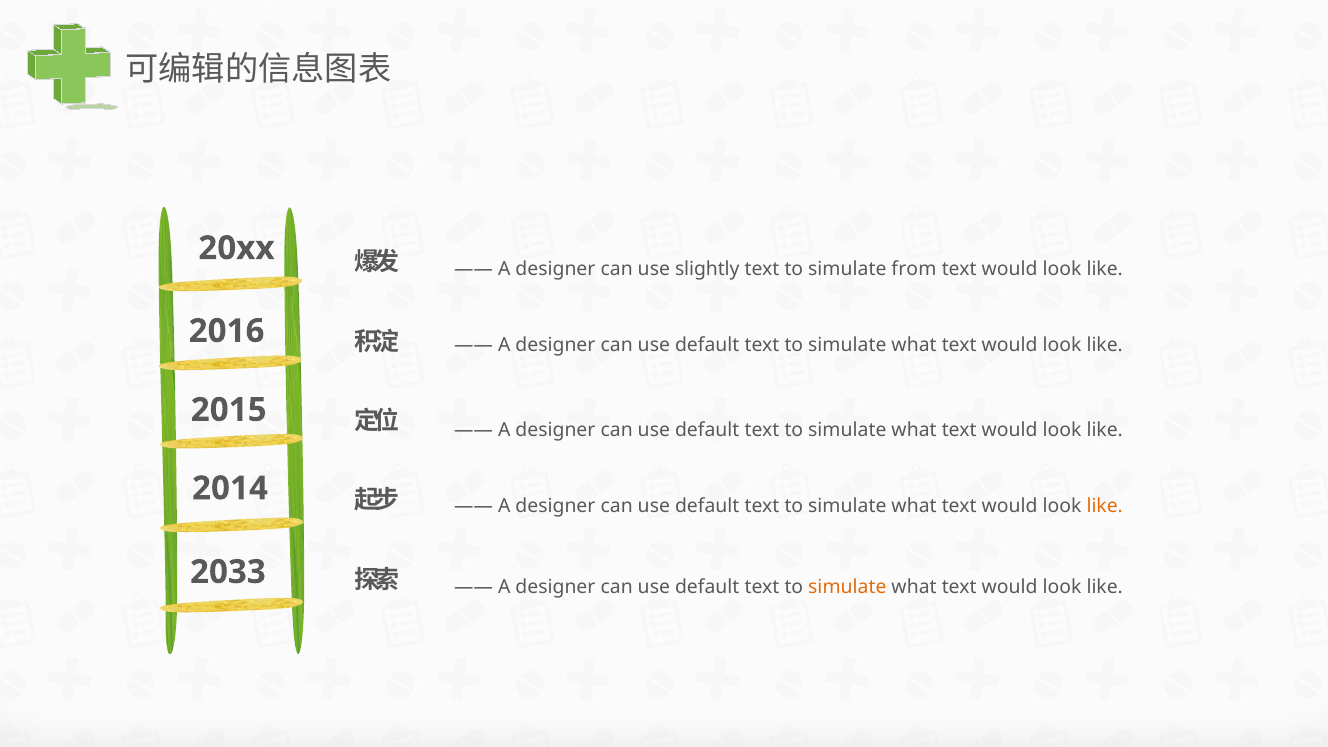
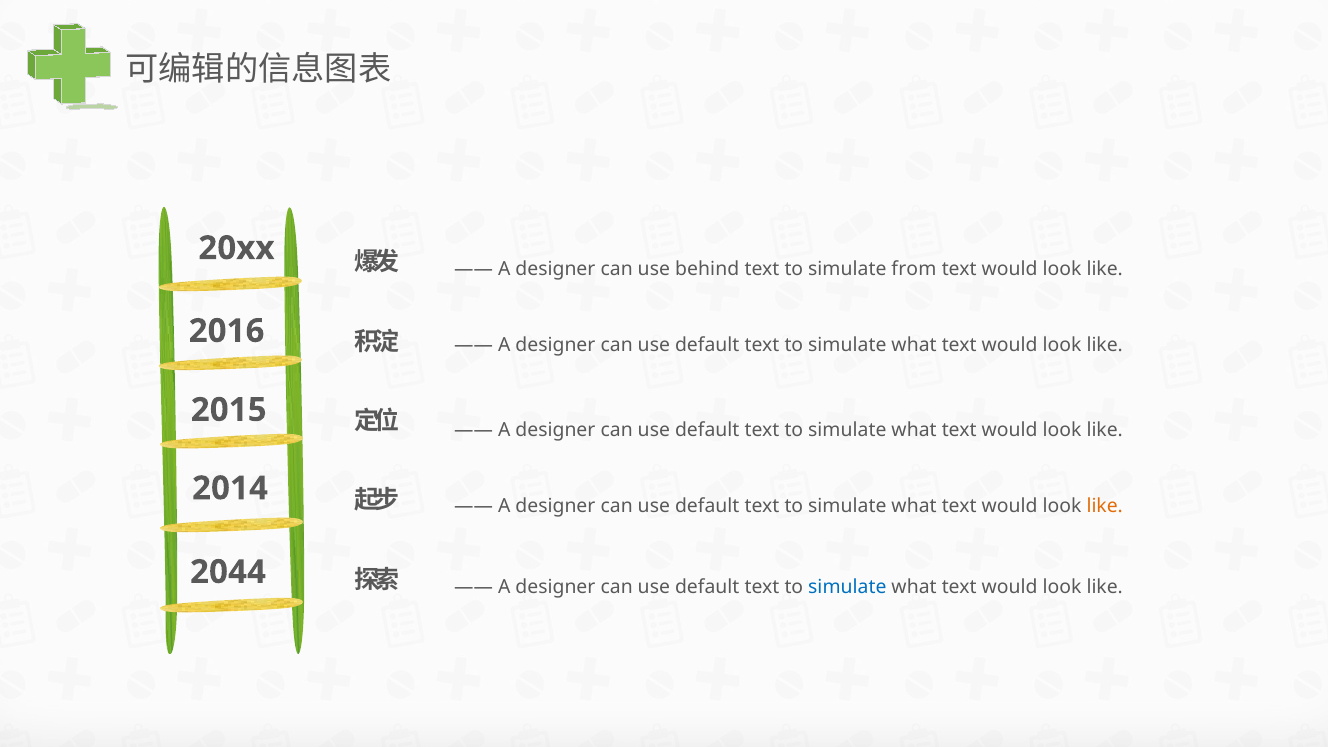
slightly: slightly -> behind (707, 269)
2033: 2033 -> 2044 (228, 572)
simulate colour: orange -> blue (847, 587)
